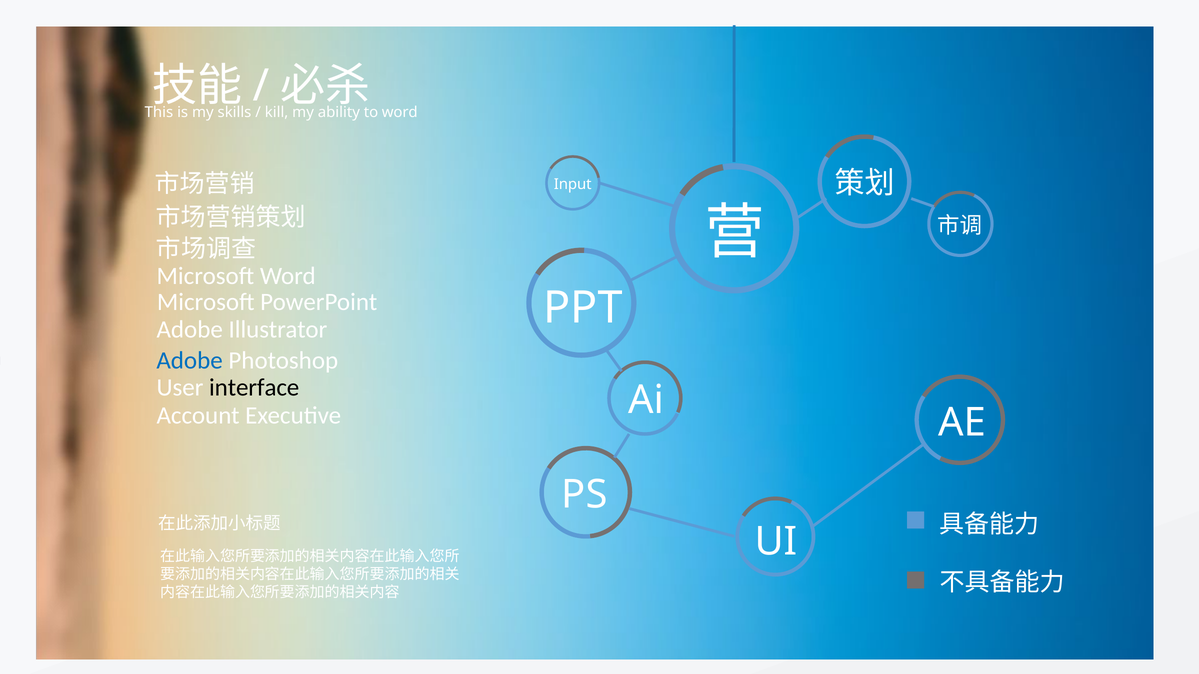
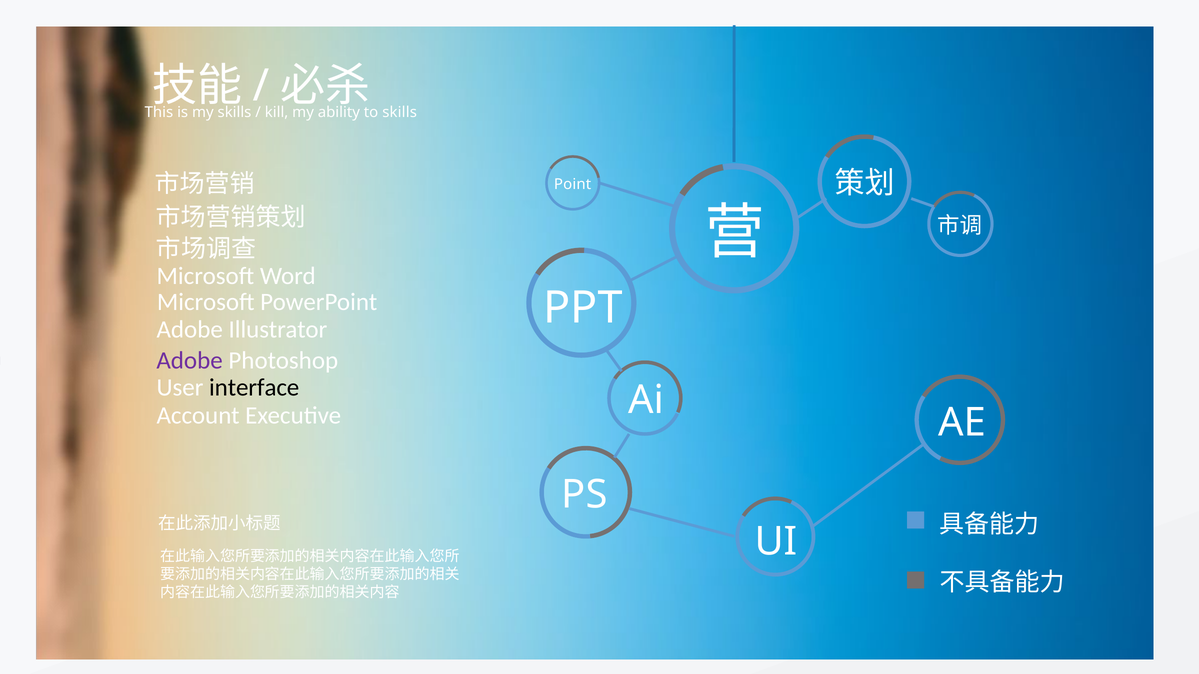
to word: word -> skills (400, 112)
Input: Input -> Point (573, 184)
Adobe colour: blue -> purple (190, 361)
